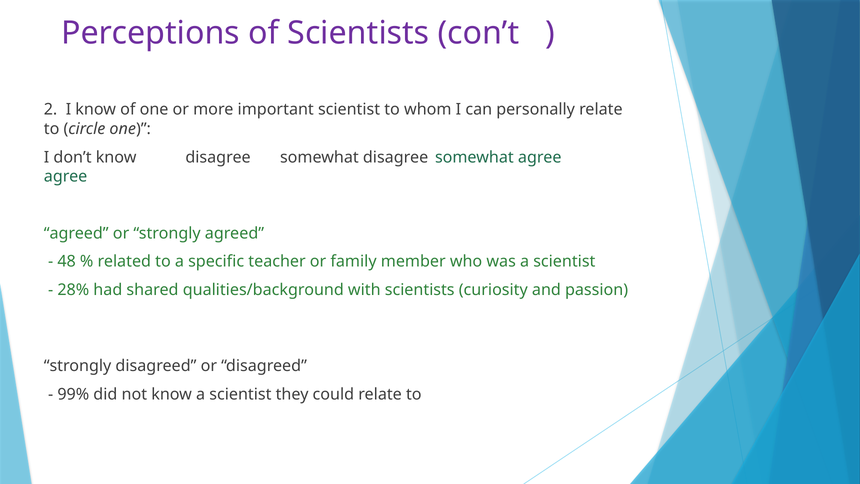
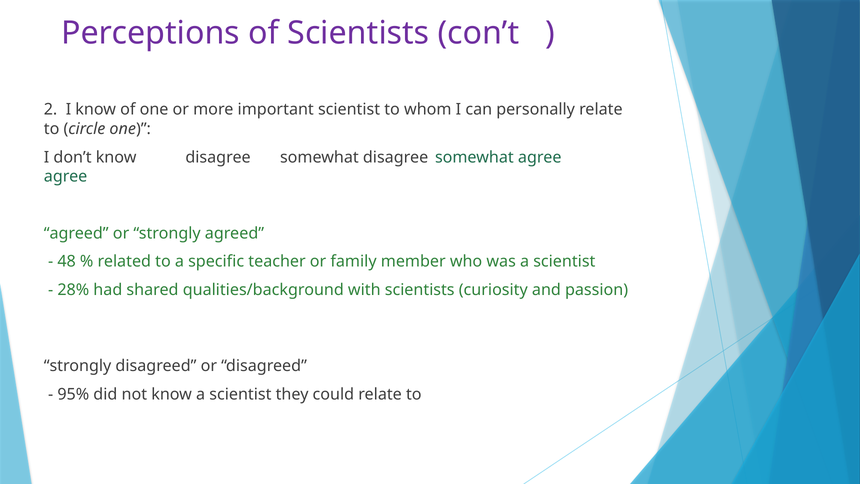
99%: 99% -> 95% (73, 394)
